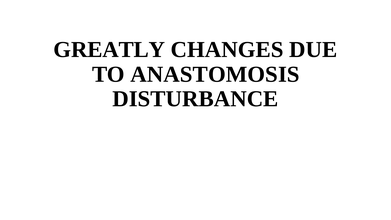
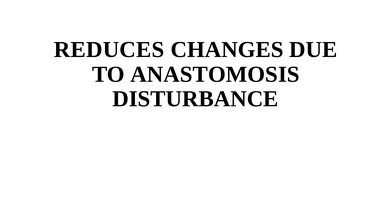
GREATLY: GREATLY -> REDUCES (109, 50)
